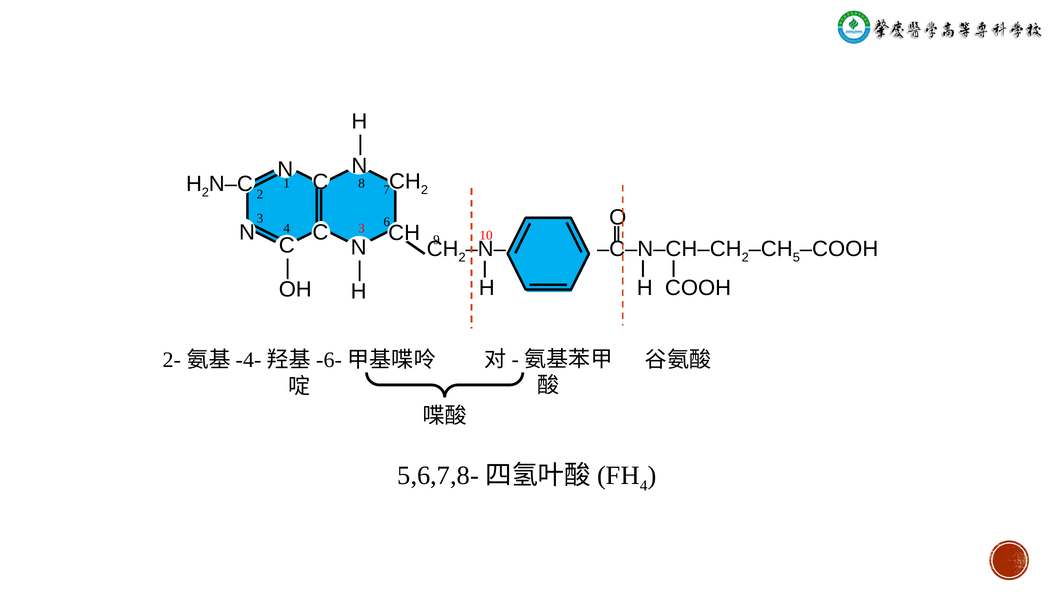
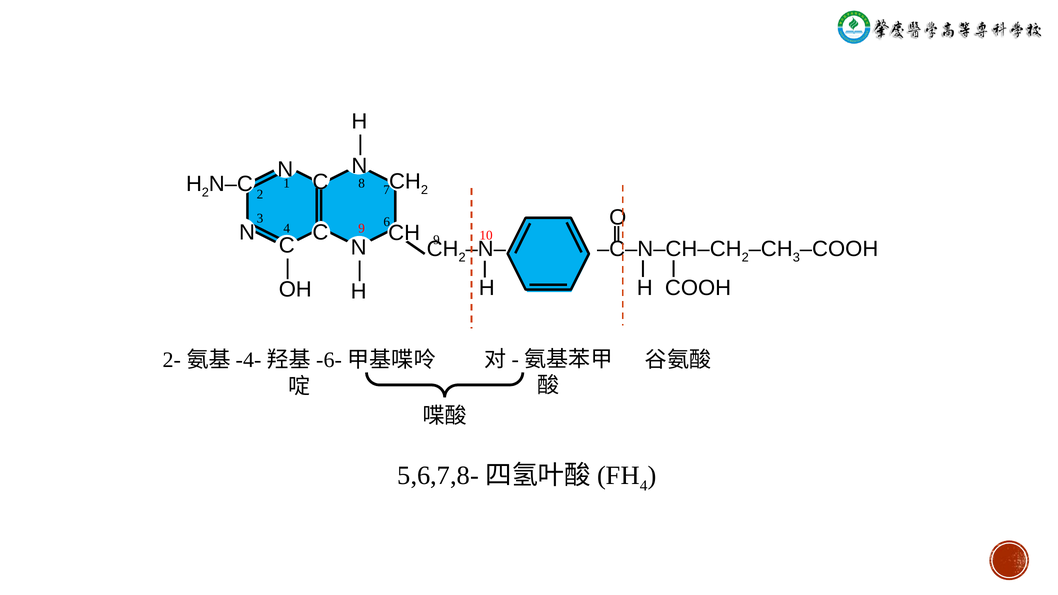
4 3: 3 -> 9 (362, 228)
5: 5 -> 3 (796, 258)
